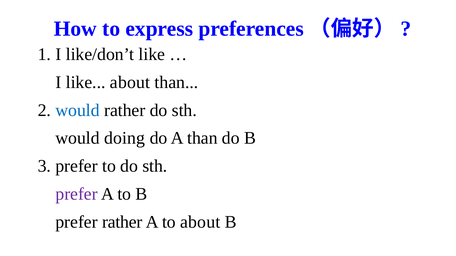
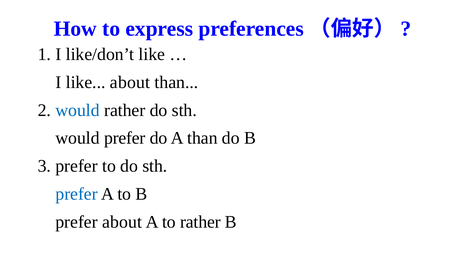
would doing: doing -> prefer (125, 138)
prefer colour: purple -> blue (77, 194)
prefer rather: rather -> about (122, 223)
to about: about -> rather (200, 223)
